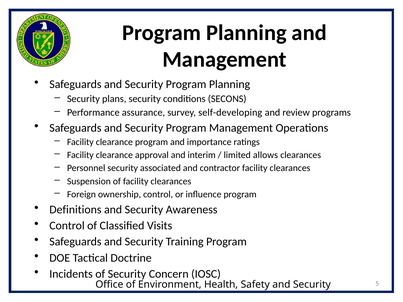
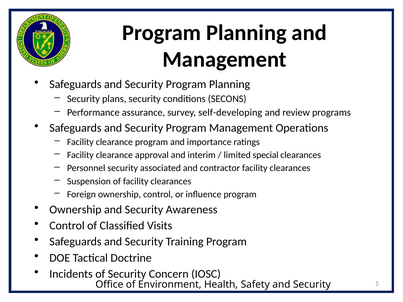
allows: allows -> special (266, 155)
Definitions: Definitions -> Ownership (75, 210)
